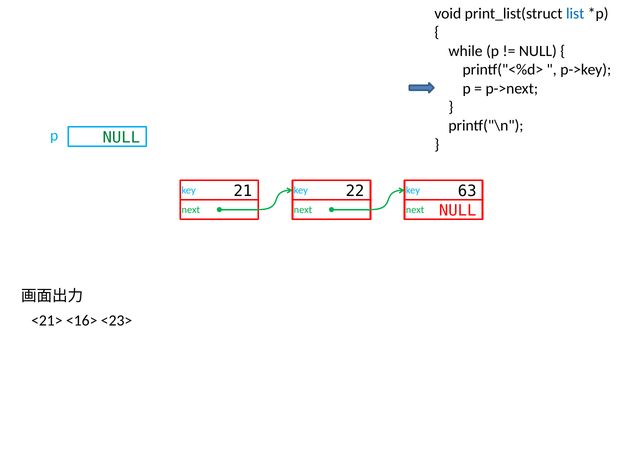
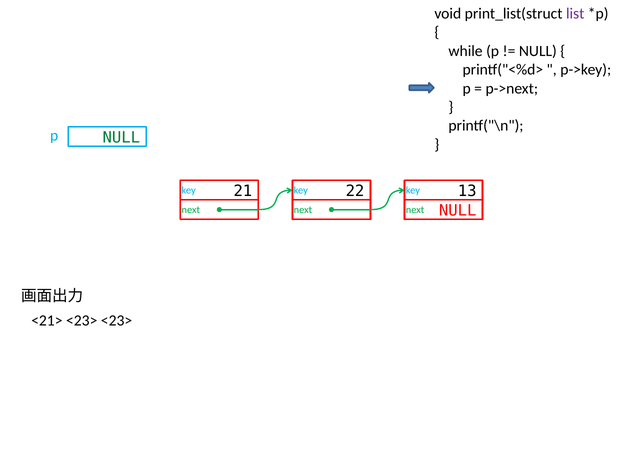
list colour: blue -> purple (575, 13)
63: 63 -> 13 (467, 191)
<21> <16>: <16> -> <23> (82, 321)
